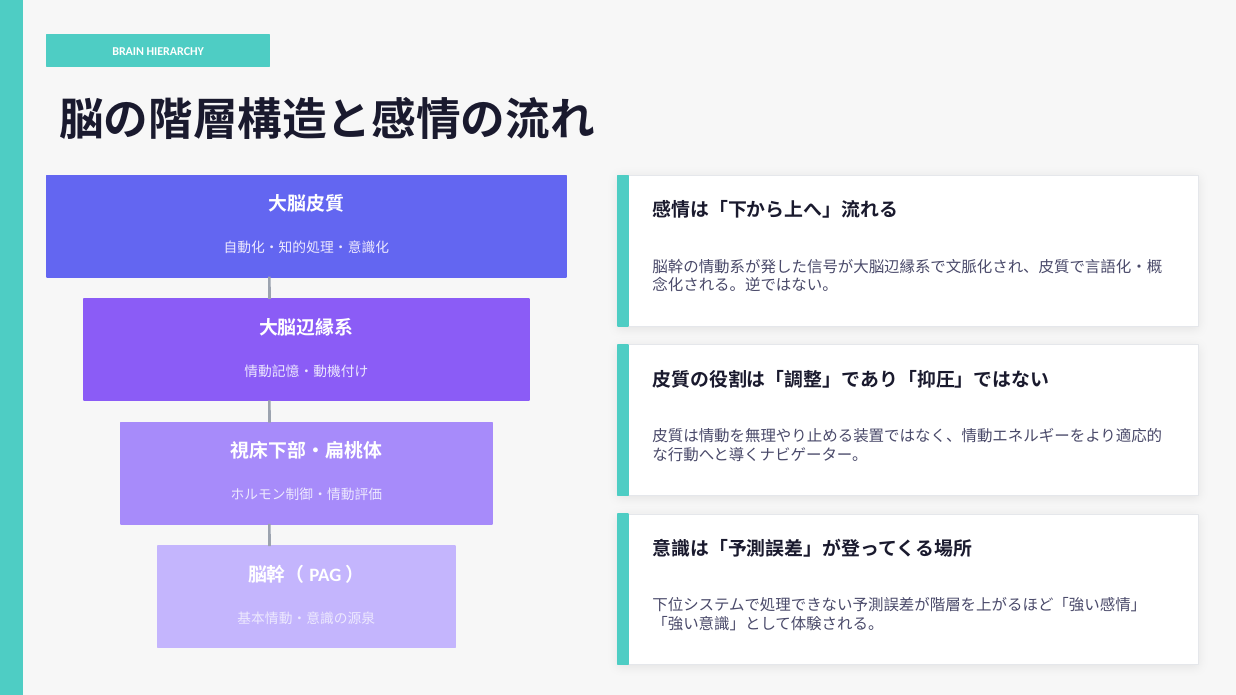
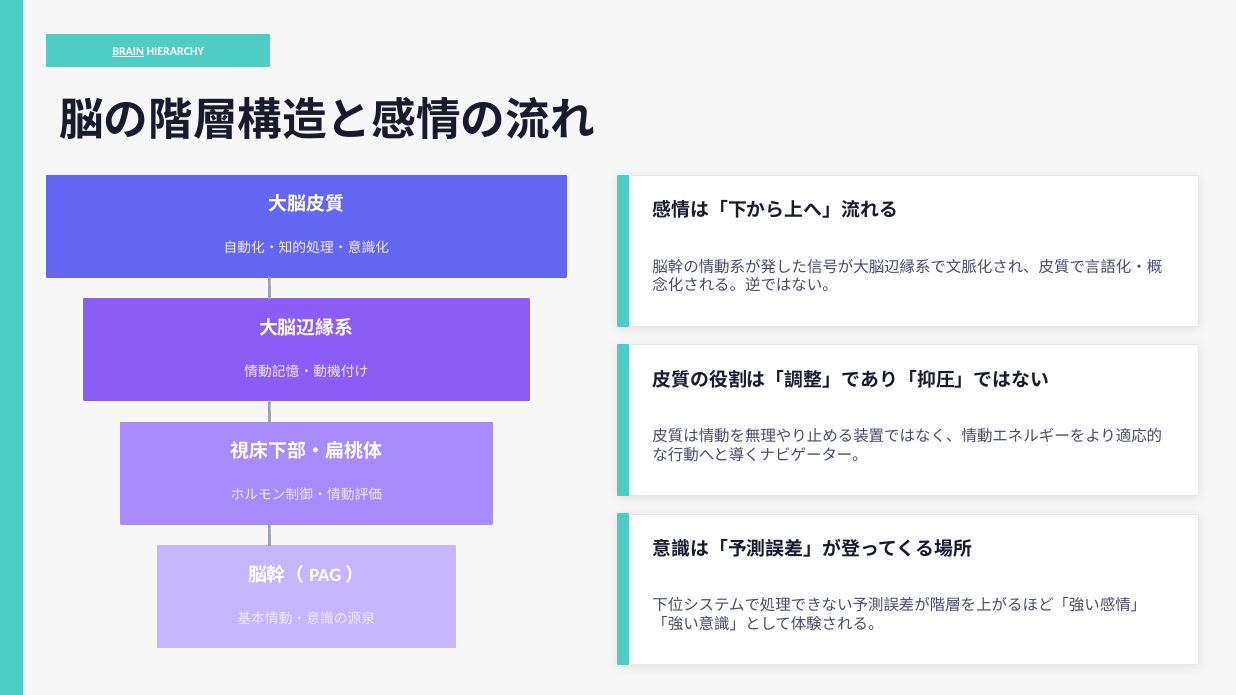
BRAIN underline: none -> present (128, 51)
